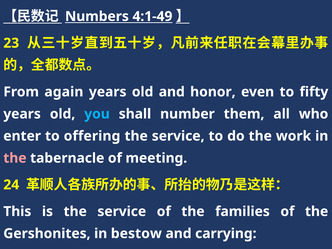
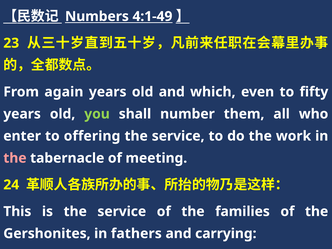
honor: honor -> which (213, 92)
you colour: light blue -> light green (97, 114)
bestow: bestow -> fathers (136, 234)
